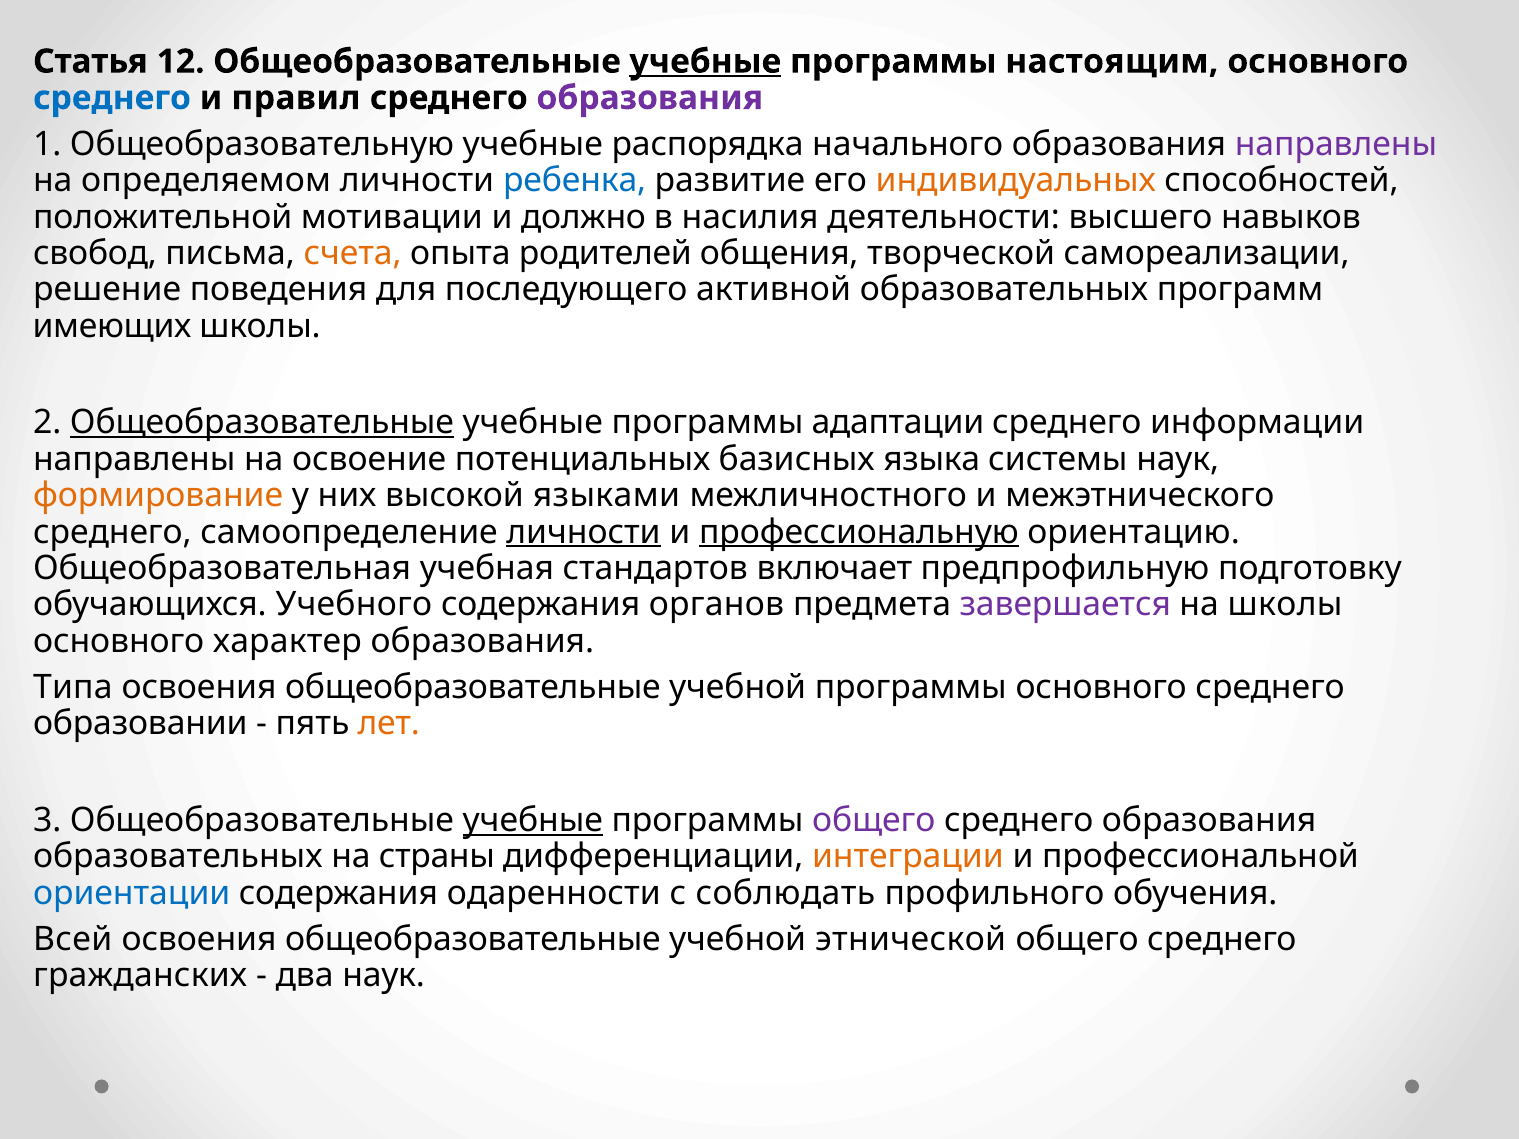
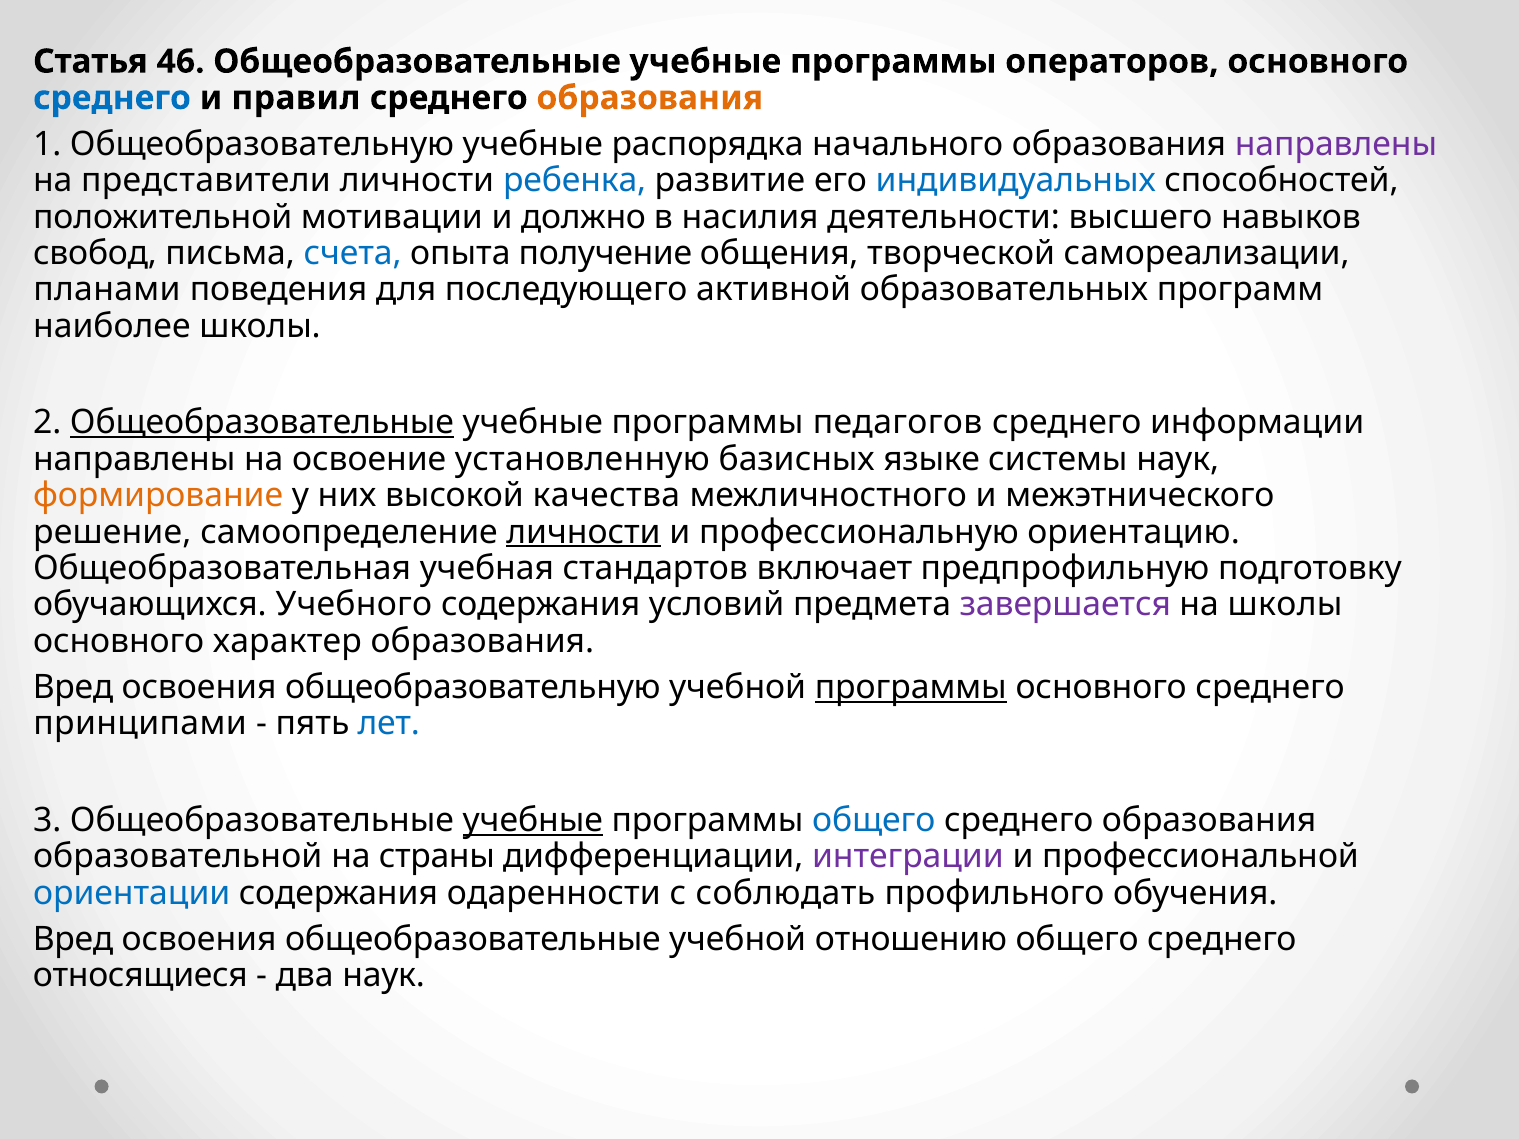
12: 12 -> 46 (181, 62)
учебные underline: present -> none (705, 62)
настоящим: настоящим -> операторов (1112, 62)
образования colour: purple -> orange (650, 98)
определяемом: определяемом -> представители (206, 181)
индивидуальных colour: orange -> blue (1016, 181)
счета colour: orange -> blue (353, 253)
родителей: родителей -> получение (605, 253)
решение: решение -> планами (107, 290)
имеющих: имеющих -> наиболее (112, 326)
адаптации: адаптации -> педагогов (898, 423)
потенциальных: потенциальных -> установленную (582, 459)
языка: языка -> языке (932, 459)
языками: языками -> качества (606, 496)
среднего: среднего -> решение (112, 532)
профессиональную underline: present -> none (859, 532)
органов: органов -> условий (717, 605)
Типа: Типа -> Вред (73, 688)
общеобразовательные: общеобразовательные -> общеобразовательную (473, 688)
программы underline: none -> present (911, 688)
образовании: образовании -> принципами (140, 724)
лет colour: orange -> blue (389, 724)
общего colour: purple -> blue (874, 820)
образовательных: образовательных -> образовательной (178, 857)
интеграции colour: orange -> purple (908, 857)
Всей: Всей -> Вред (73, 940)
этнической: этнической -> отношению (911, 940)
гражданских: гражданских -> относящиеся (140, 976)
